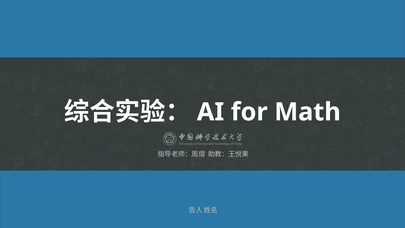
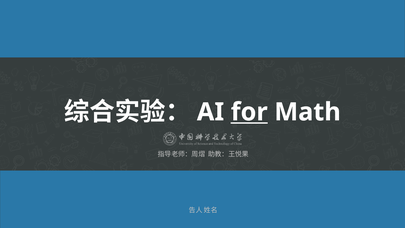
for underline: none -> present (249, 112)
